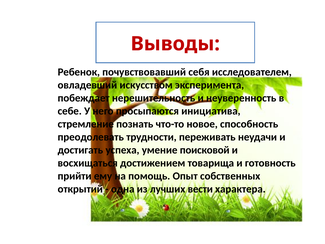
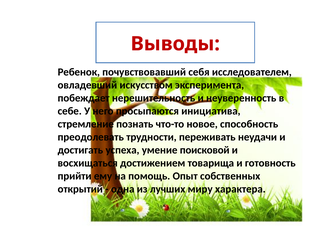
вести: вести -> миру (200, 189)
